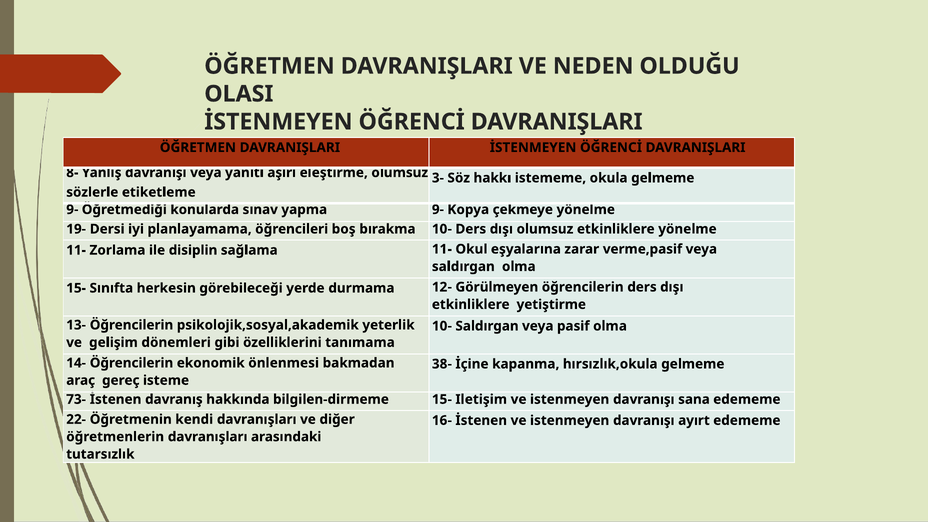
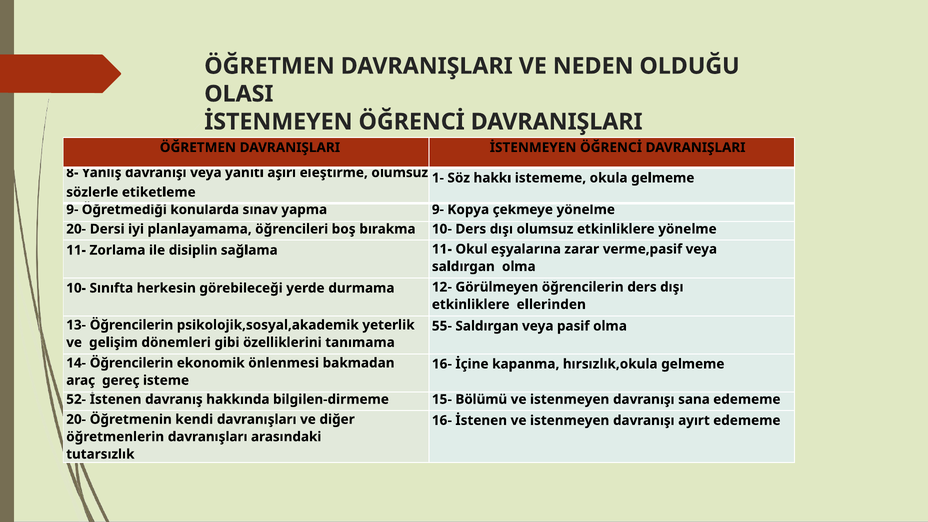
3-: 3- -> 1- (438, 178)
19-: 19- -> 20- (76, 229)
15-: 15- -> 10- (76, 288)
yetiştirme: yetiştirme -> ellerinden (551, 304)
10-: 10- -> 55- (442, 326)
38-: 38- -> 16- (442, 364)
73-: 73- -> 52- (76, 399)
Iletişim: Iletişim -> Bölümü (481, 399)
22-: 22- -> 20- (76, 419)
